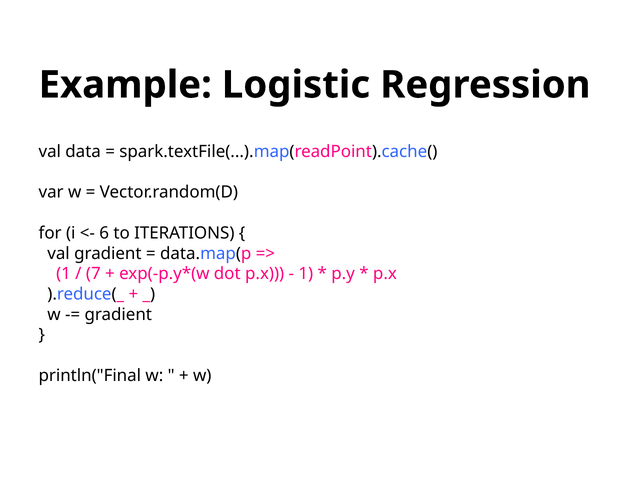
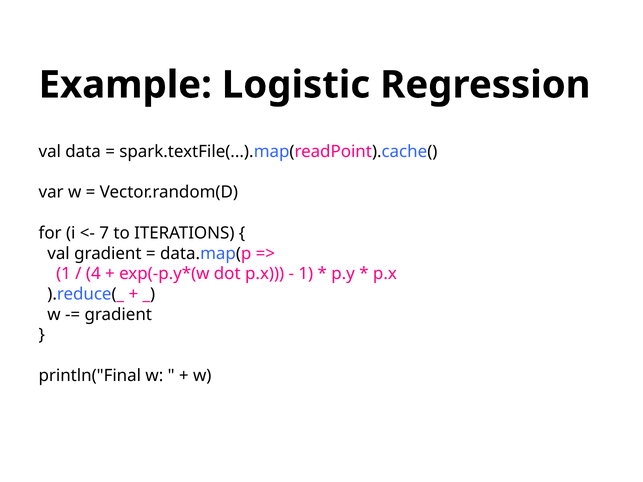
6: 6 -> 7 (104, 233)
7: 7 -> 4 (93, 274)
